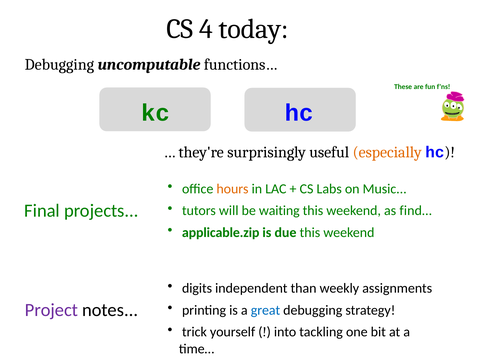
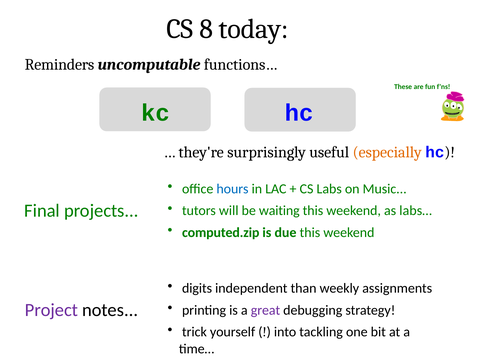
4: 4 -> 8 (206, 29)
Debugging: Debugging -> Reminders (59, 65)
hours colour: orange -> blue (233, 189)
find…: find… -> labs… (416, 211)
applicable.zip: applicable.zip -> computed.zip (221, 232)
great colour: blue -> purple (265, 310)
